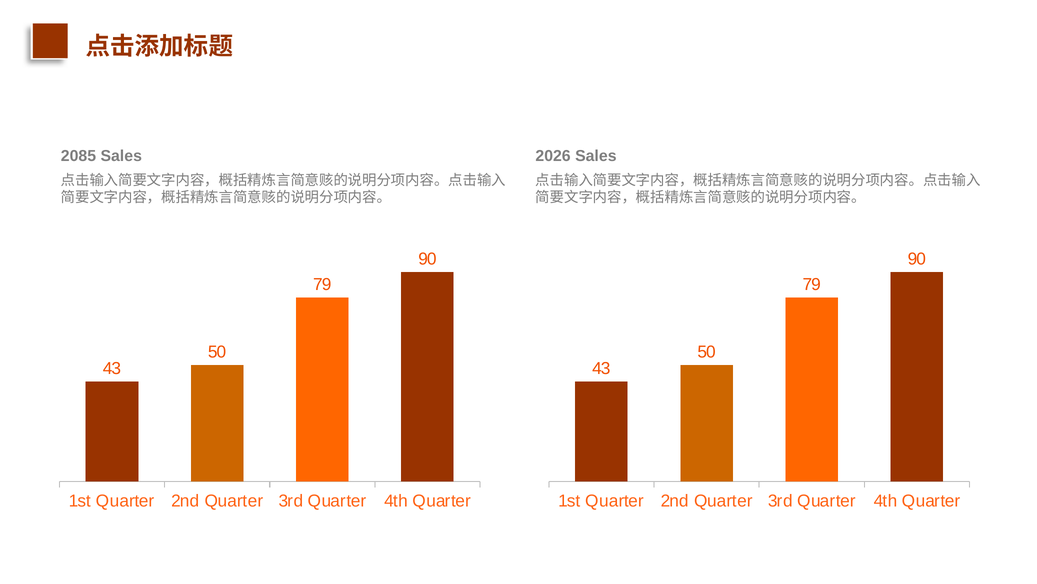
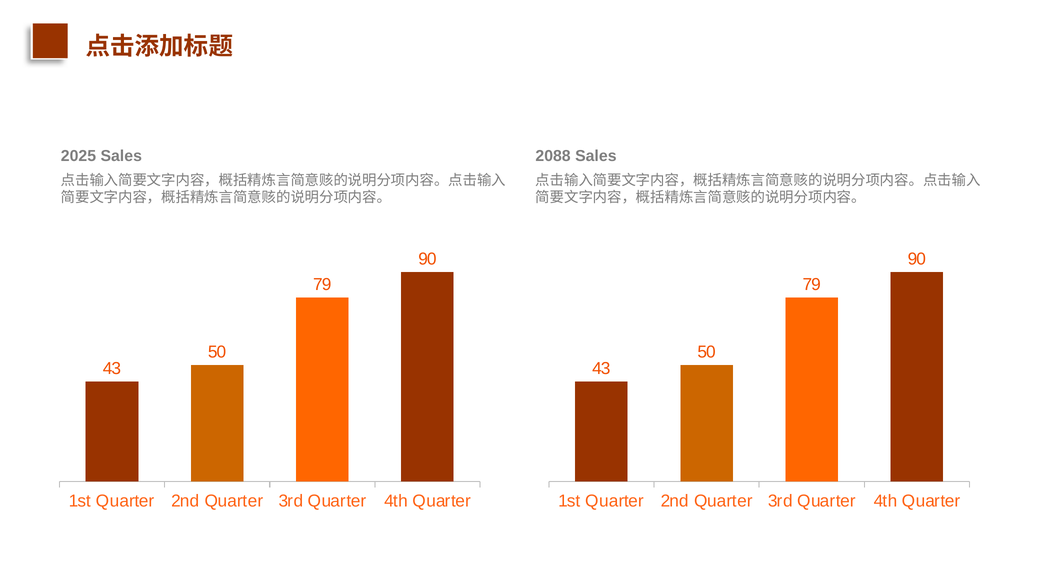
2085: 2085 -> 2025 (78, 156)
2026: 2026 -> 2088 (553, 156)
